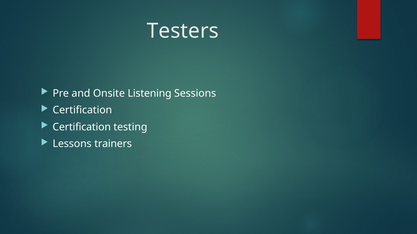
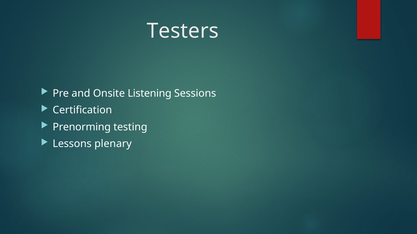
Certification: Certification -> Prenorming (82, 127)
trainers: trainers -> plenary (113, 144)
